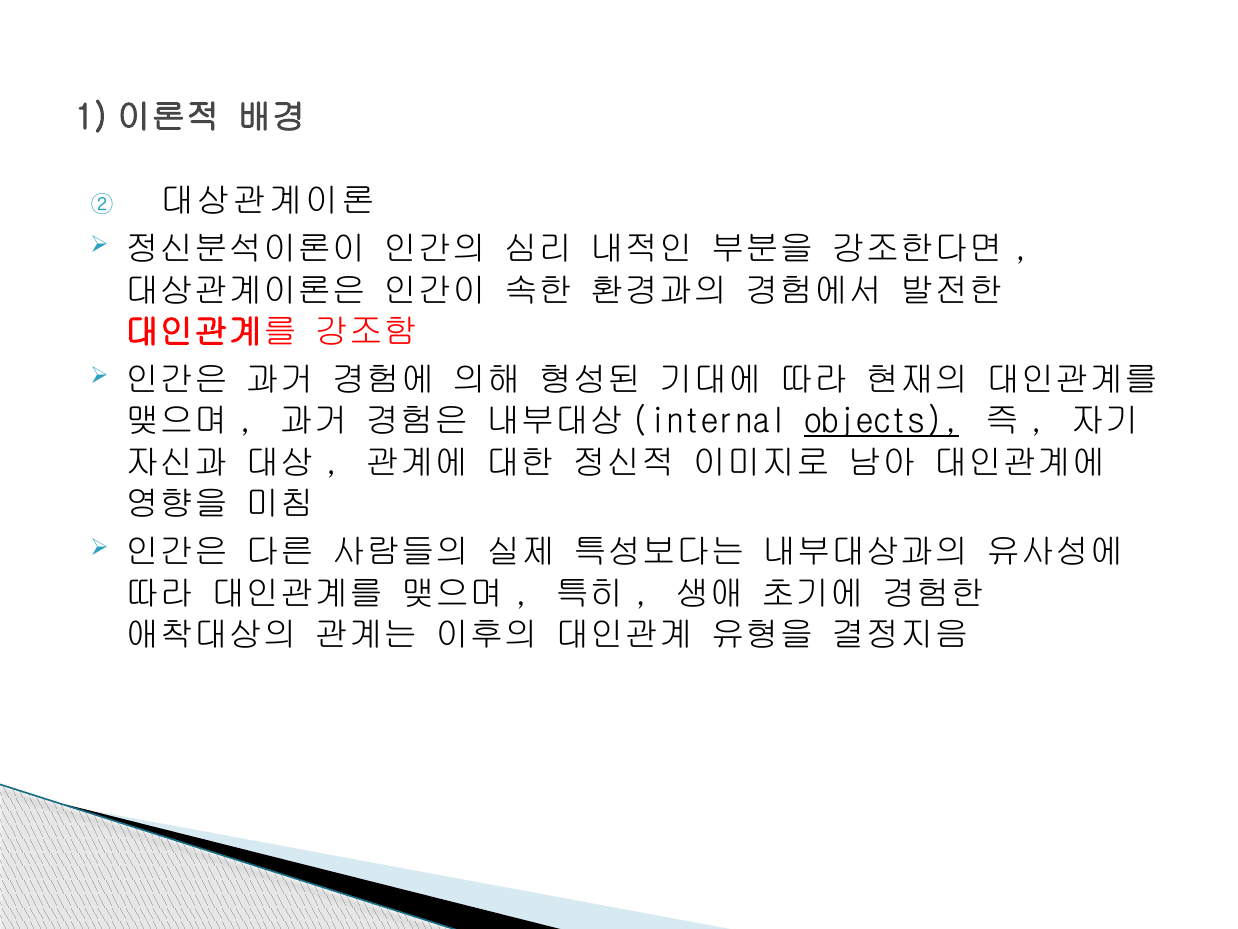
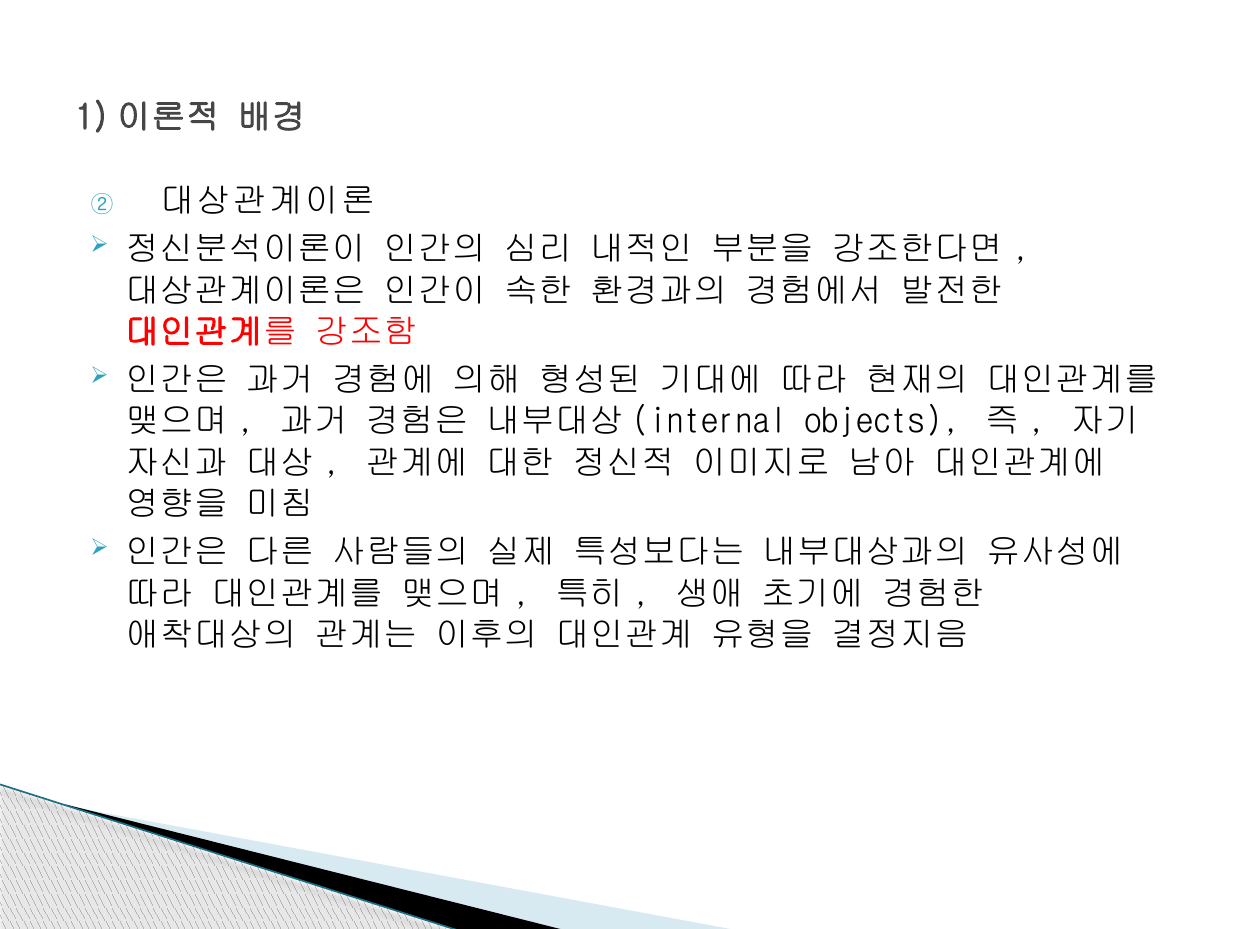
objects underline: present -> none (882, 421)
